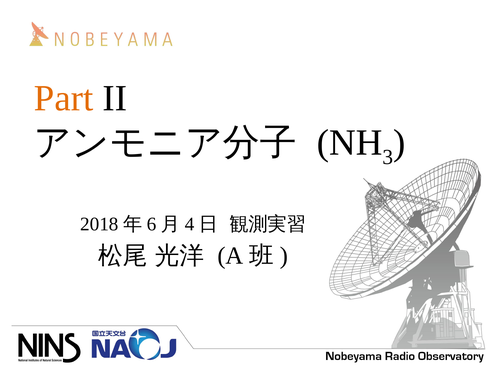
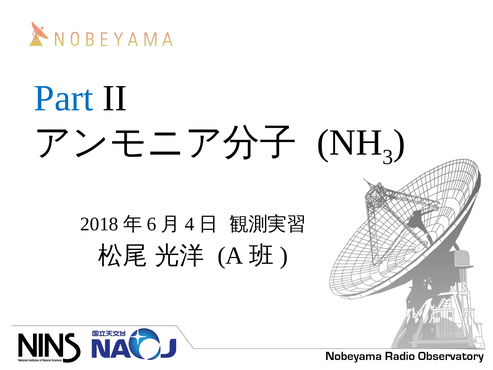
Part colour: orange -> blue (64, 98)
